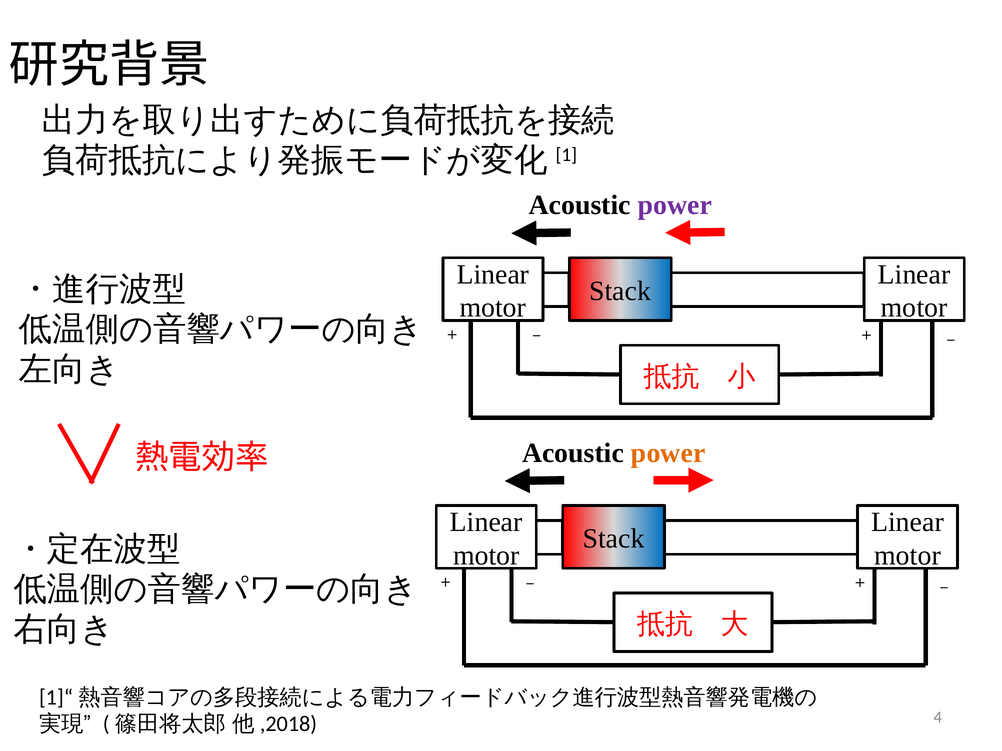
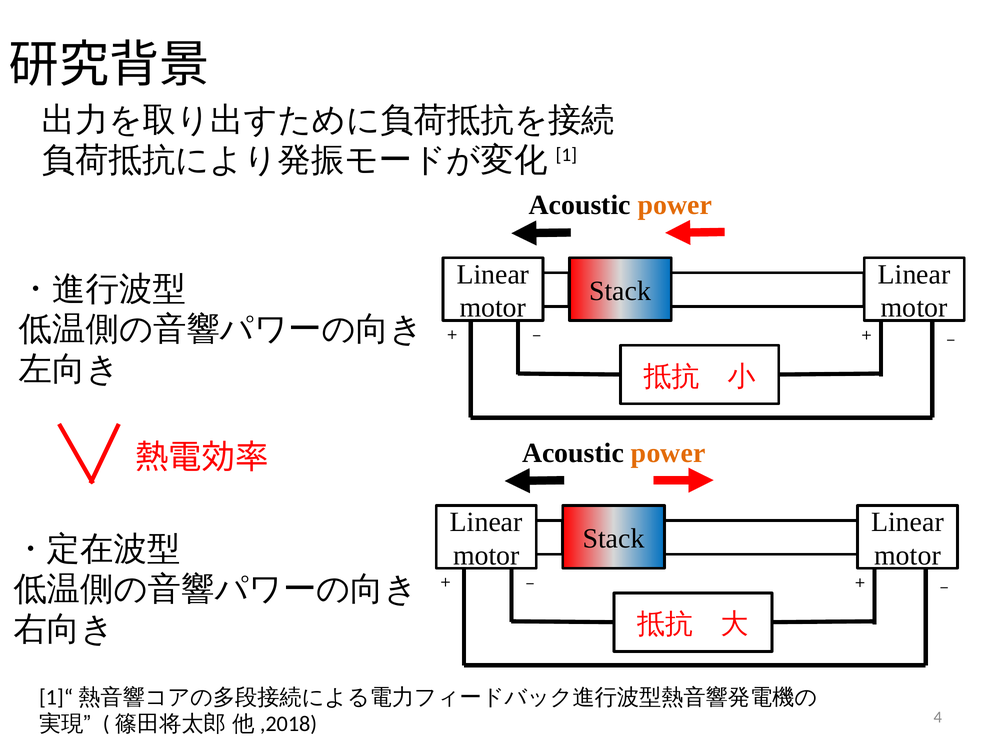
power colour: purple -> orange (675, 205)
